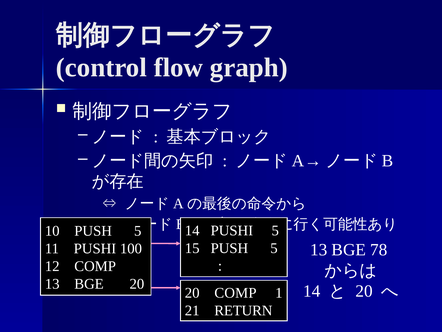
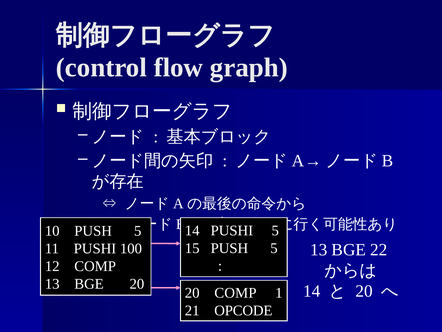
78: 78 -> 22 (379, 250)
RETURN: RETURN -> OPCODE (243, 310)
